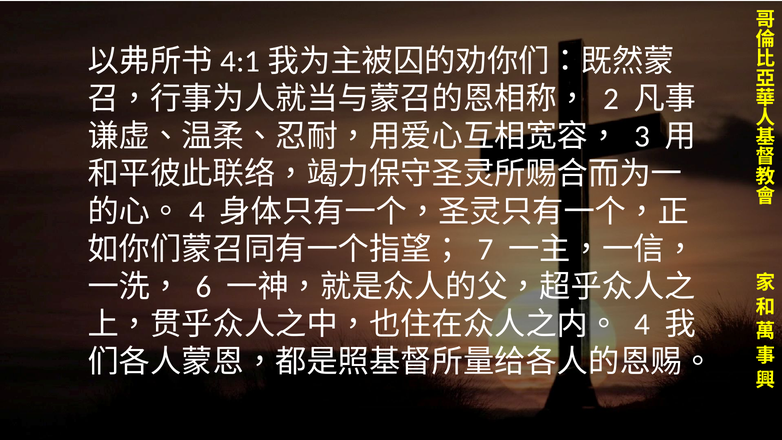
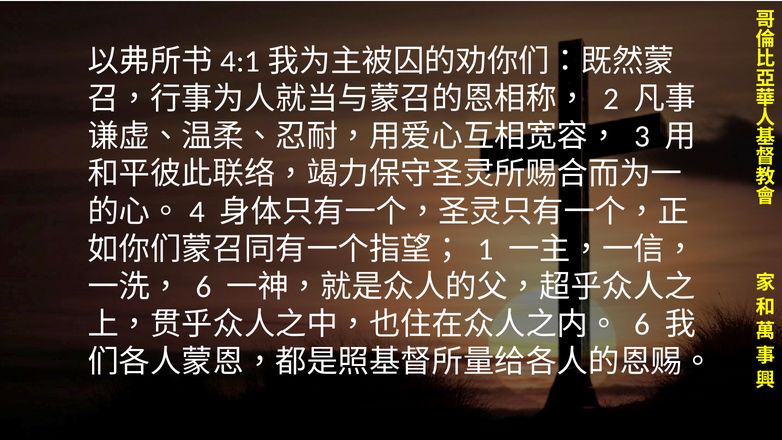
7: 7 -> 1 (486, 249)
4: 4 -> 6 (642, 324)
